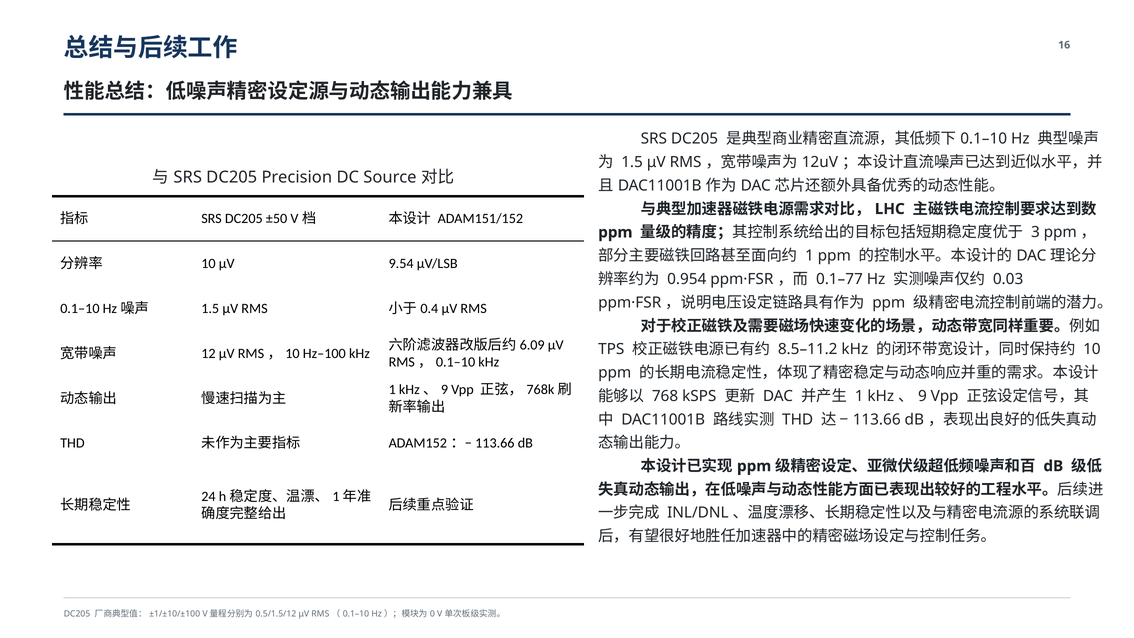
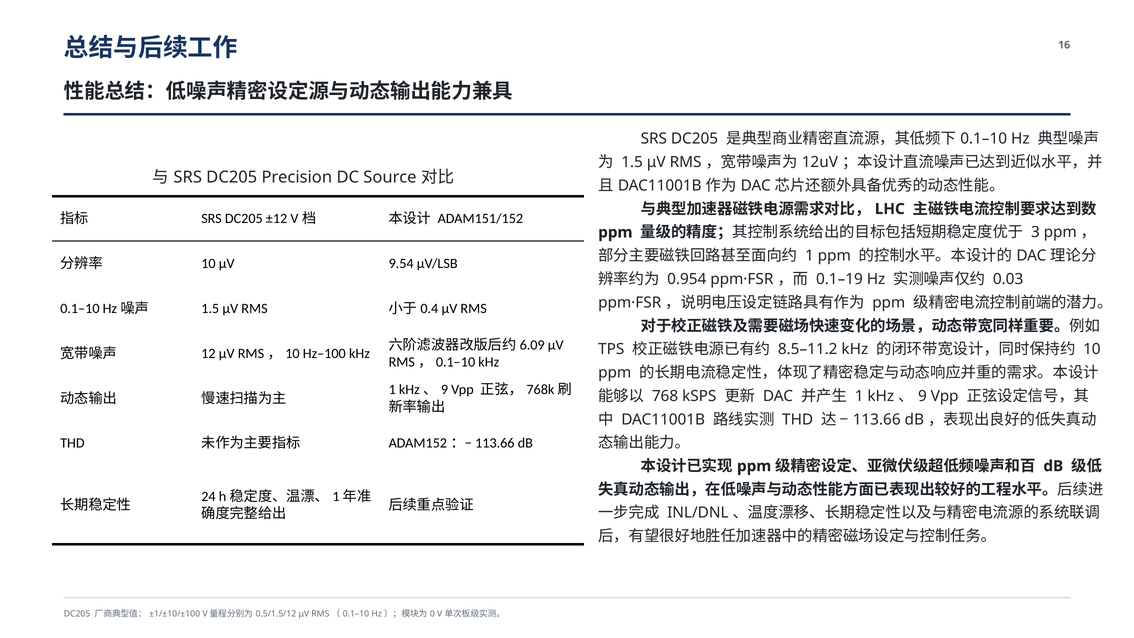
±50: ±50 -> ±12 (277, 219)
0.1–77: 0.1–77 -> 0.1–19 (839, 279)
